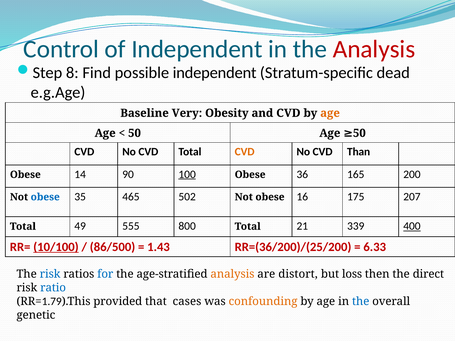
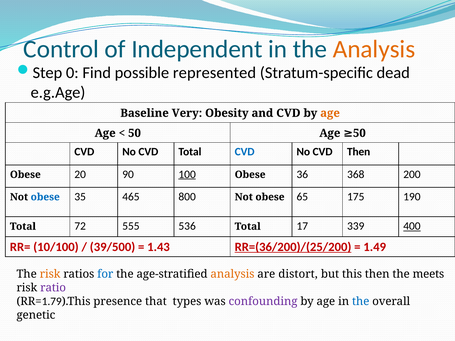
Analysis colour: red -> orange (374, 49)
8: 8 -> 0 (72, 73)
possible independent: independent -> represented (214, 73)
CVD colour: orange -> blue (245, 152)
CVD Than: Than -> Then (359, 152)
14: 14 -> 20 (80, 174)
165: 165 -> 368 (356, 174)
502: 502 -> 800 (187, 197)
16: 16 -> 65 (302, 197)
207: 207 -> 190 (412, 197)
49: 49 -> 72 (80, 226)
800: 800 -> 536 (187, 226)
21: 21 -> 17 (302, 226)
10/100 underline: present -> none (56, 247)
86/500: 86/500 -> 39/500 (113, 247)
RR=(36/200)/(25/200 underline: none -> present (293, 247)
6.33: 6.33 -> 1.49 (375, 247)
risk colour: blue -> orange (50, 274)
loss: loss -> this (352, 274)
direct: direct -> meets (428, 274)
ratio colour: blue -> purple (53, 288)
provided: provided -> presence (118, 302)
cases: cases -> types (187, 302)
confounding colour: orange -> purple (263, 302)
